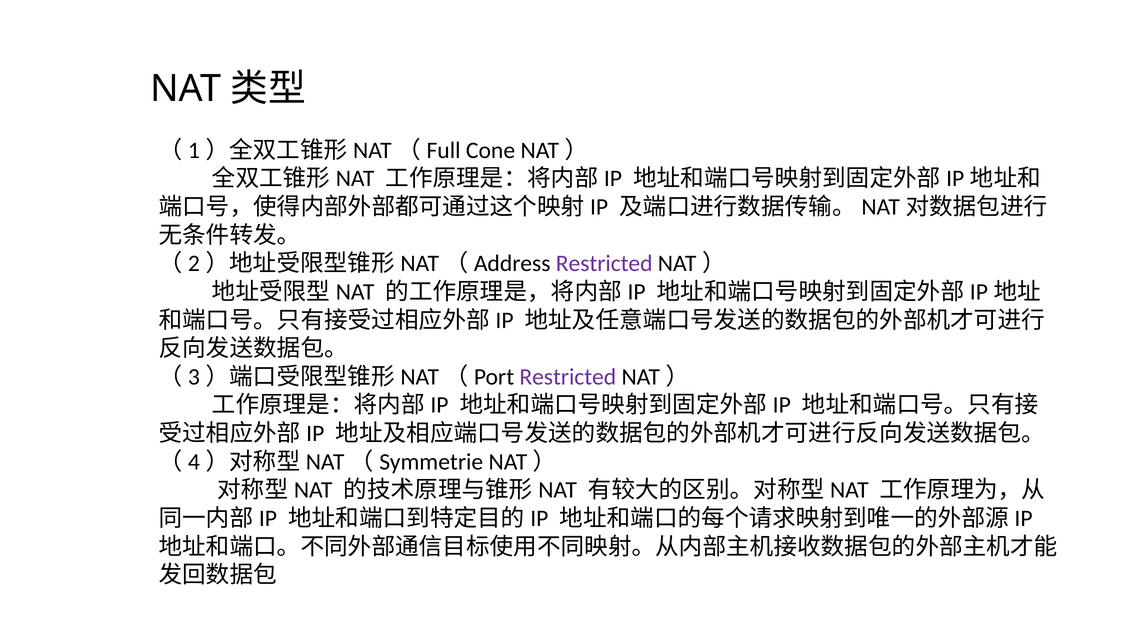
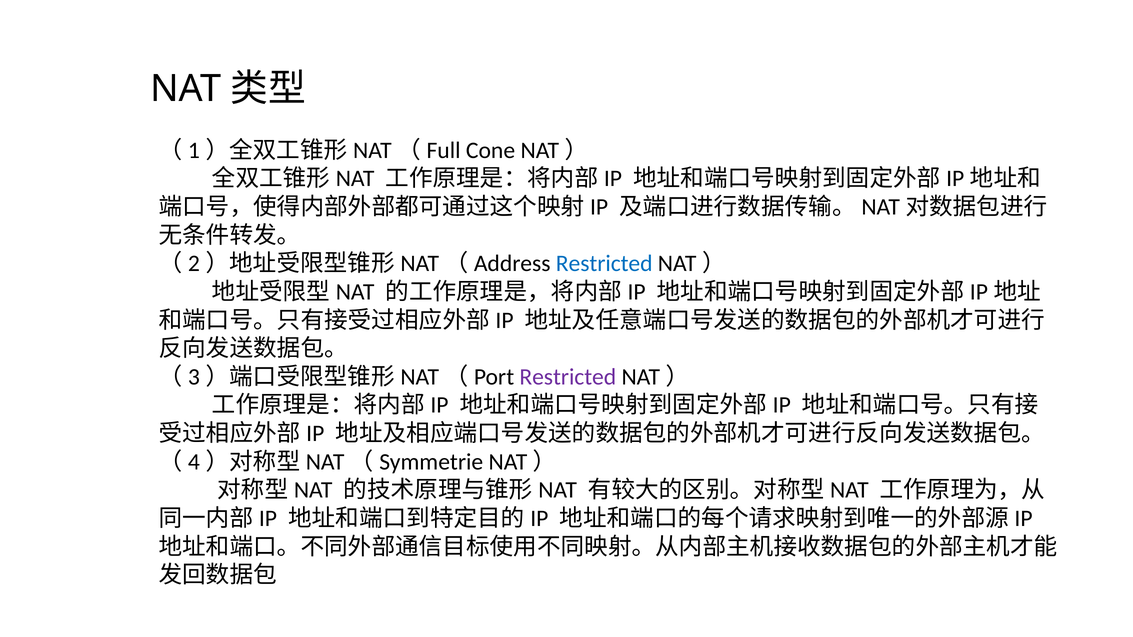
Restricted colour: purple -> blue (604, 264)
